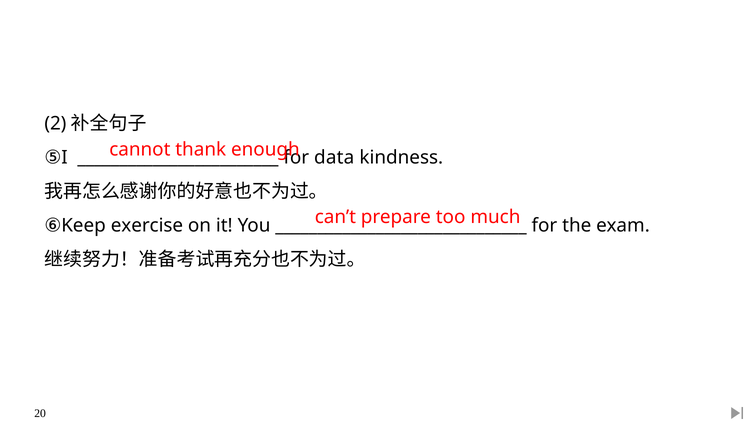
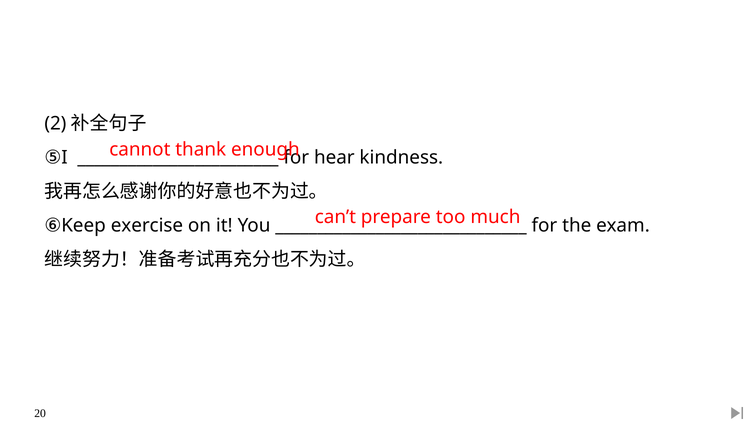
data: data -> hear (334, 157)
